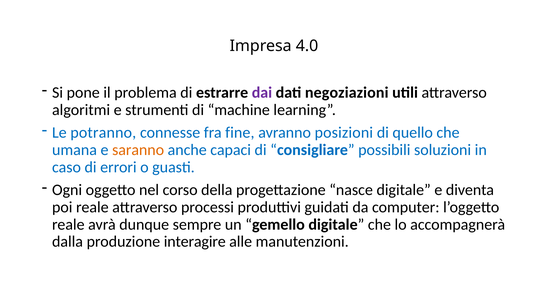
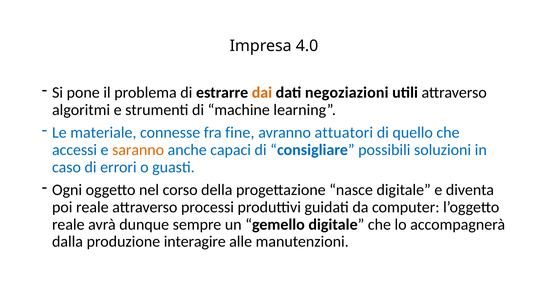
dai colour: purple -> orange (262, 93)
potranno: potranno -> materiale (103, 133)
posizioni: posizioni -> attuatori (344, 133)
umana: umana -> accessi (75, 150)
